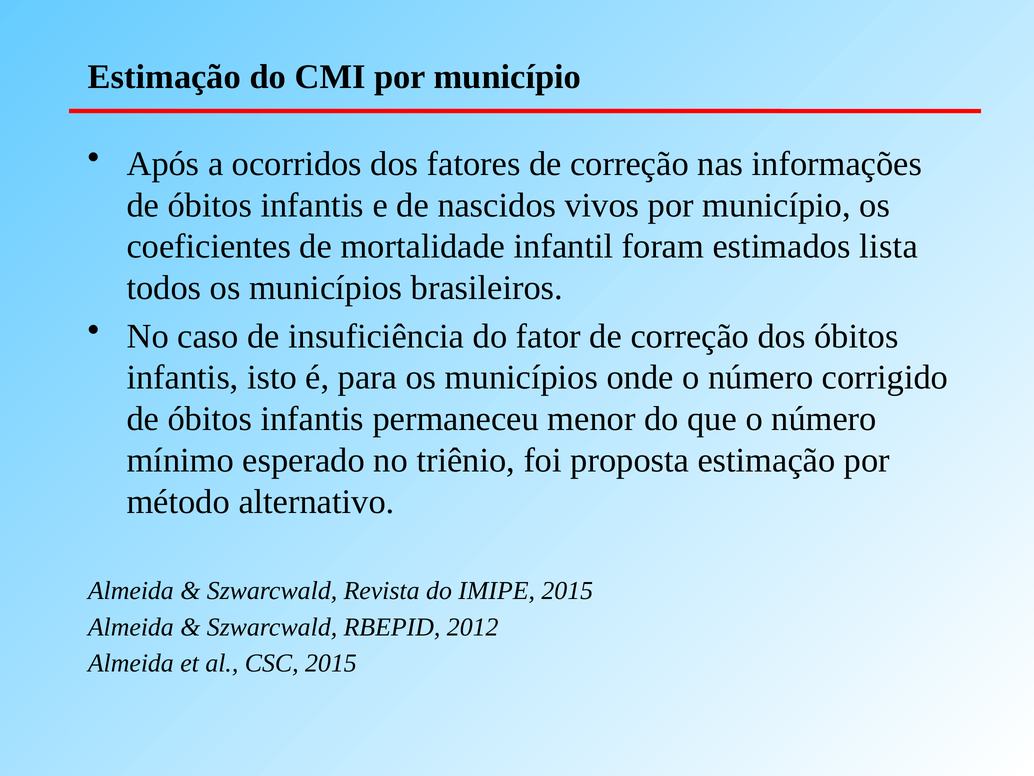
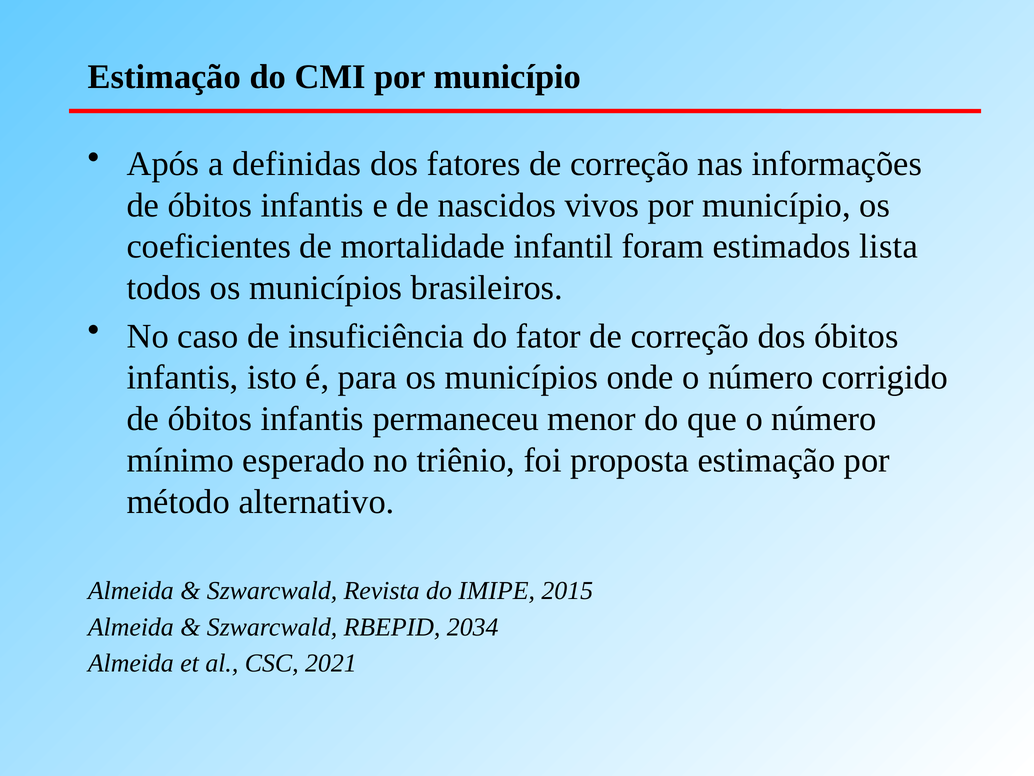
ocorridos: ocorridos -> definidas (297, 164)
2012: 2012 -> 2034 (473, 627)
CSC 2015: 2015 -> 2021 (331, 663)
